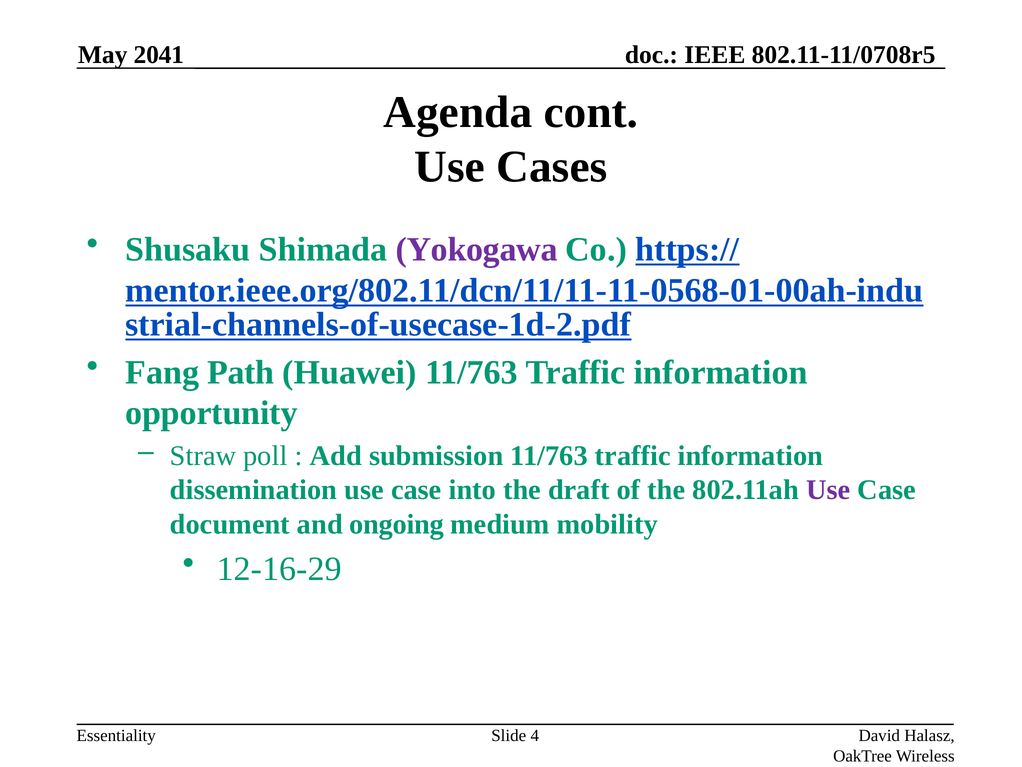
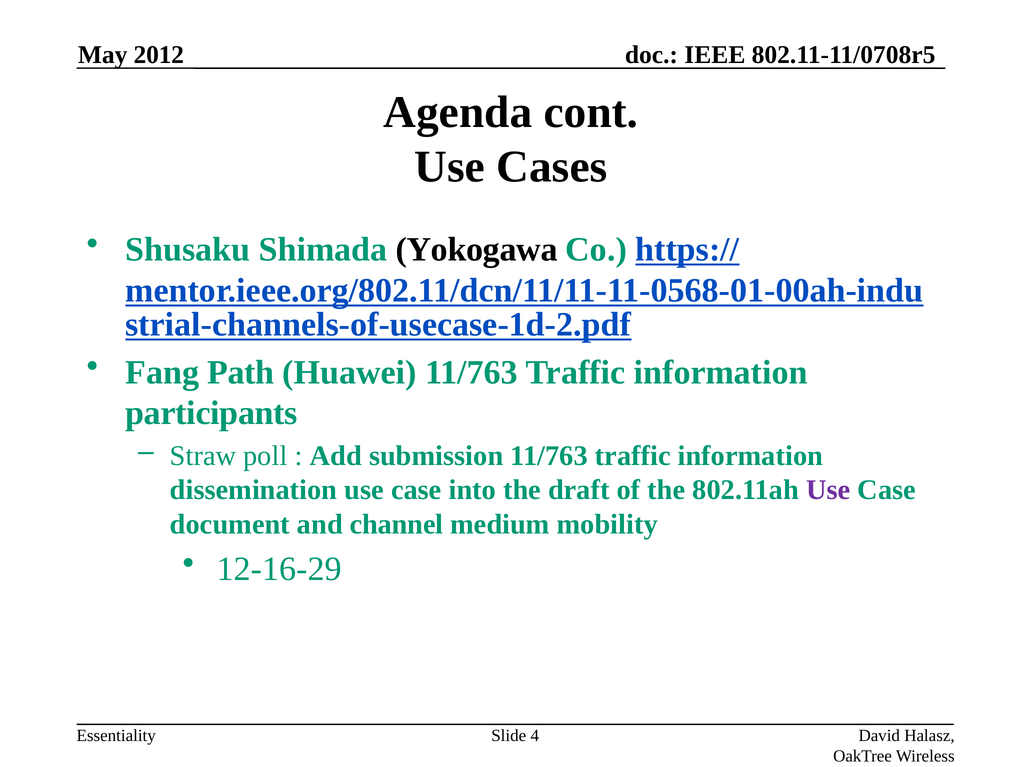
2041: 2041 -> 2012 (159, 55)
Yokogawa colour: purple -> black (477, 249)
opportunity: opportunity -> participants (212, 413)
ongoing: ongoing -> channel (397, 524)
